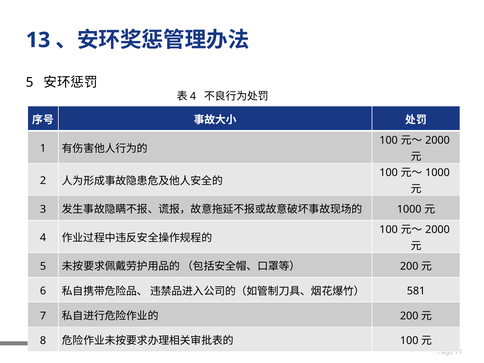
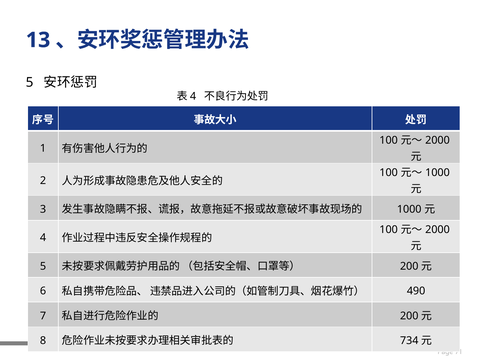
581: 581 -> 490 (416, 291)
100: 100 -> 734 (409, 341)
